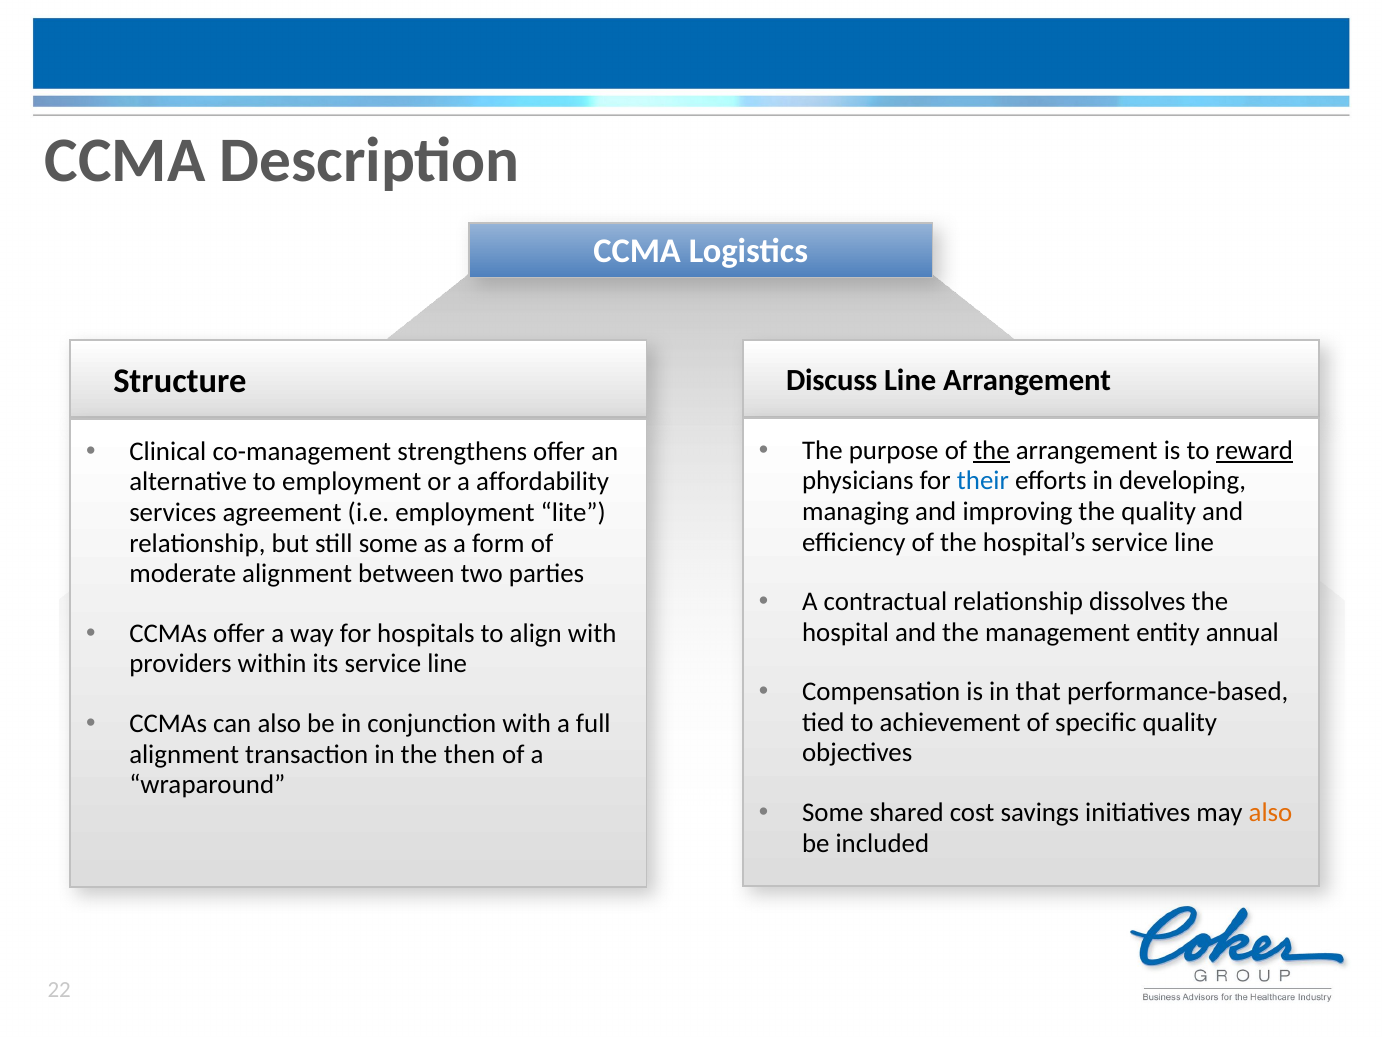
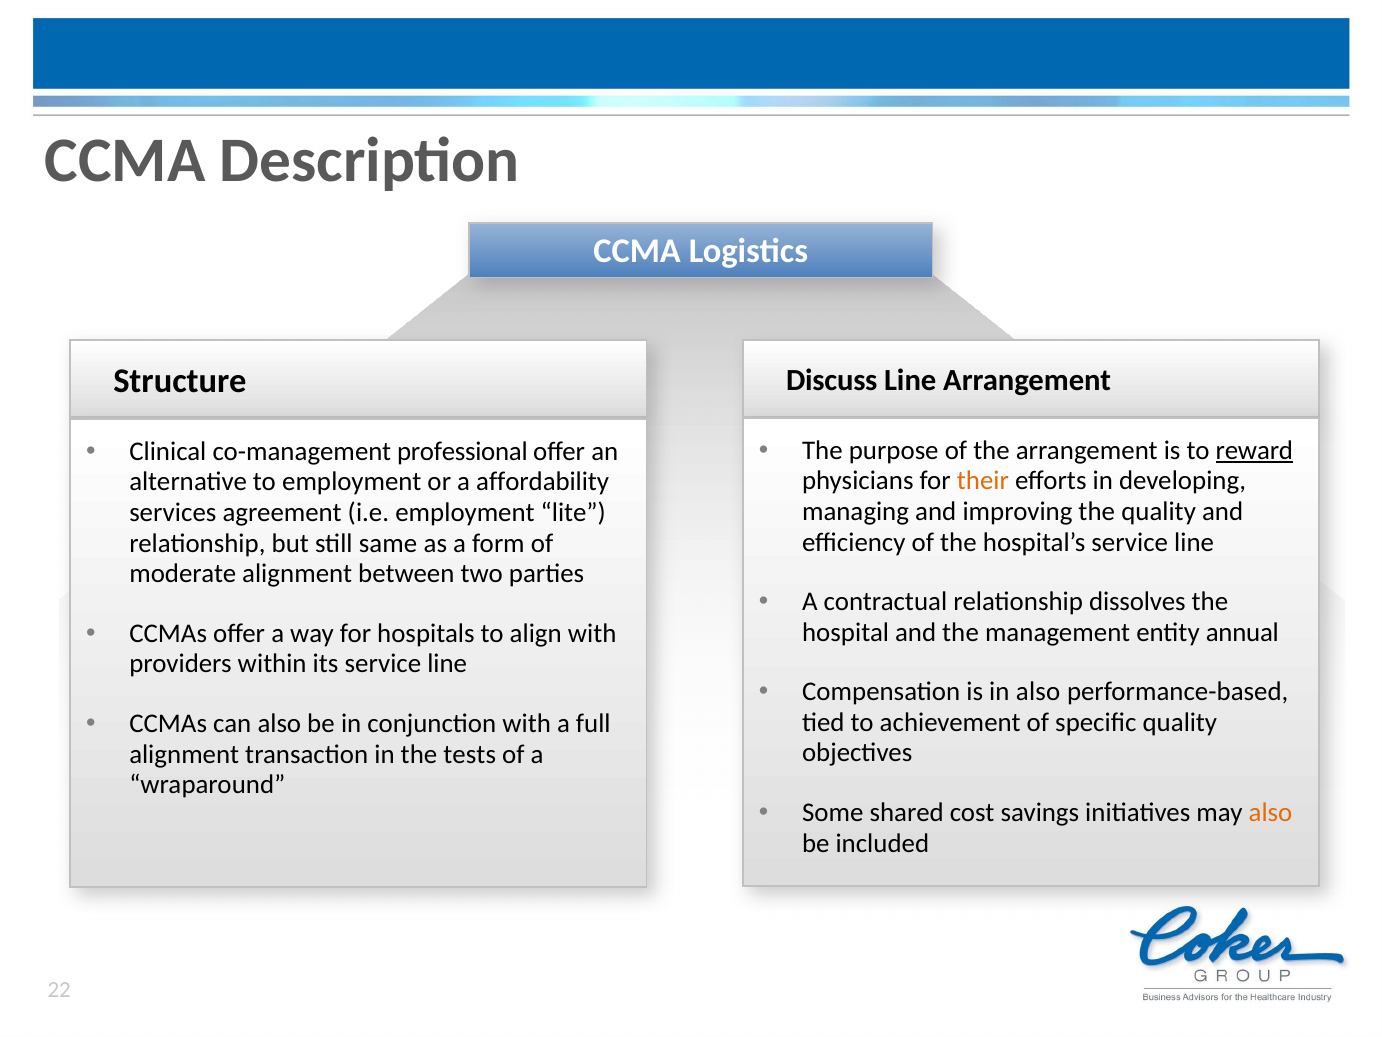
the underline: present -> none (991, 450)
strengthens: strengthens -> professional (462, 451)
their colour: blue -> orange (983, 481)
still some: some -> same (388, 543)
in that: that -> also (1038, 691)
then: then -> tests (470, 754)
